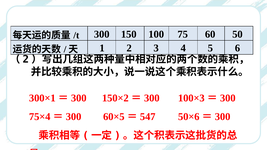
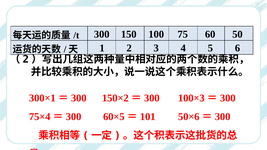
547: 547 -> 101 (148, 117)
